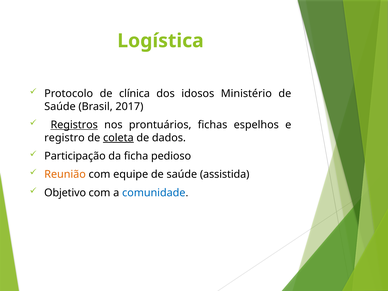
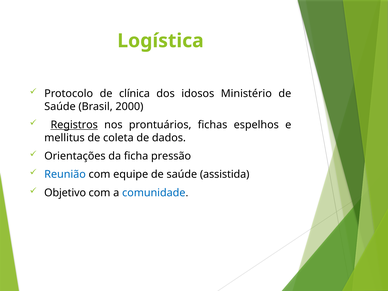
2017: 2017 -> 2000 (129, 107)
registro: registro -> mellitus (65, 138)
coleta underline: present -> none (118, 138)
Participação: Participação -> Orientações (75, 156)
pedioso: pedioso -> pressão (171, 156)
Reunião colour: orange -> blue (65, 174)
